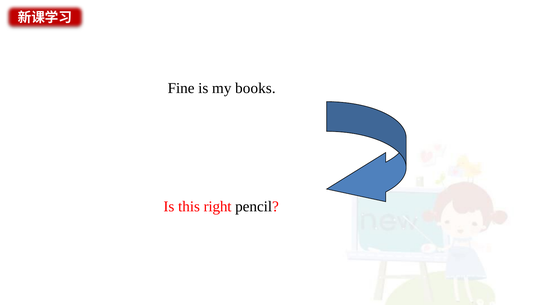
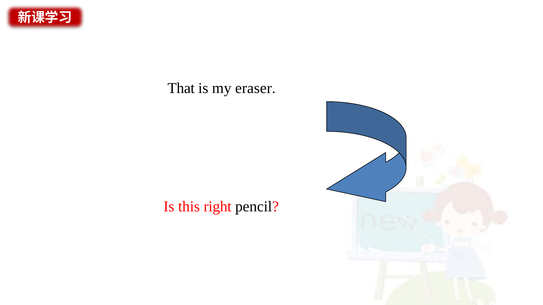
Fine: Fine -> That (181, 88)
books: books -> eraser (255, 88)
